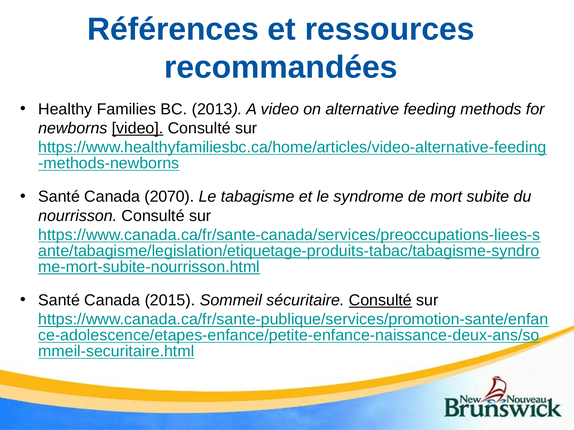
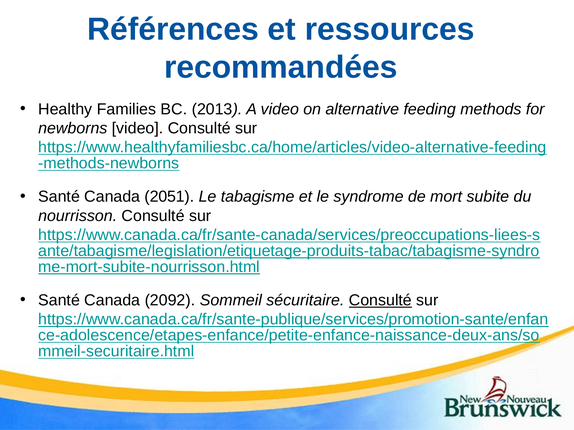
video underline: present -> none (138, 128)
2070: 2070 -> 2051 (169, 197)
2015: 2015 -> 2092 (170, 301)
